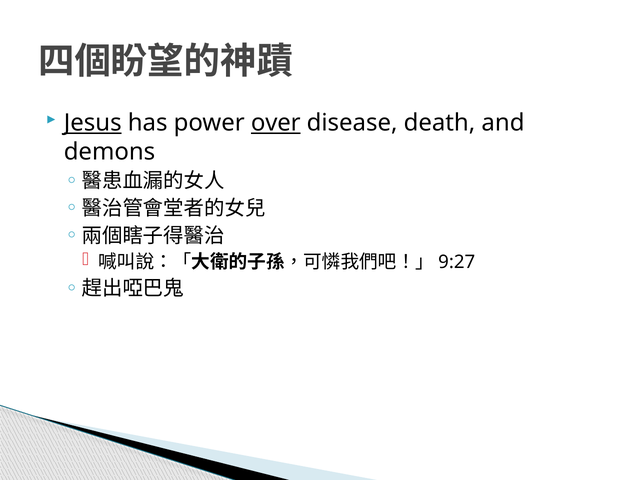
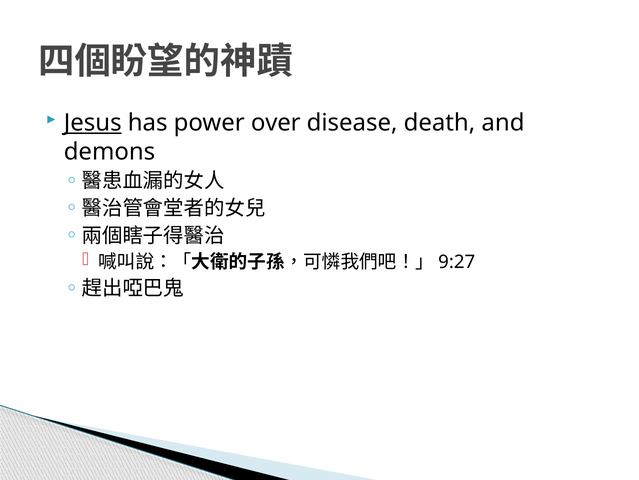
over underline: present -> none (276, 123)
